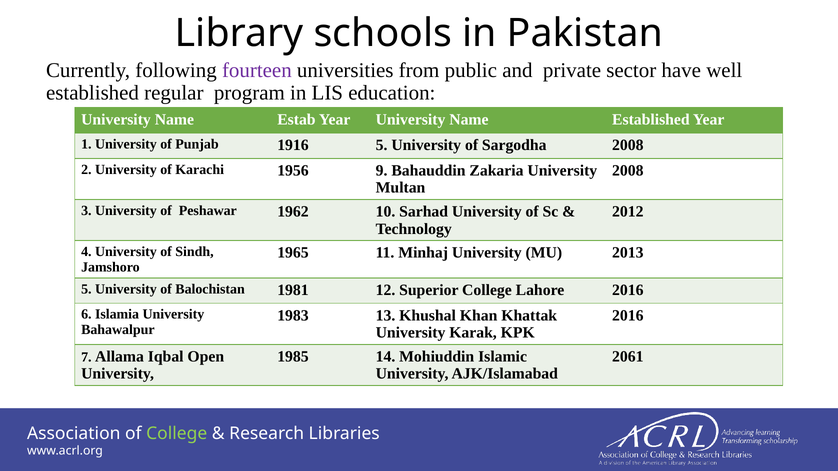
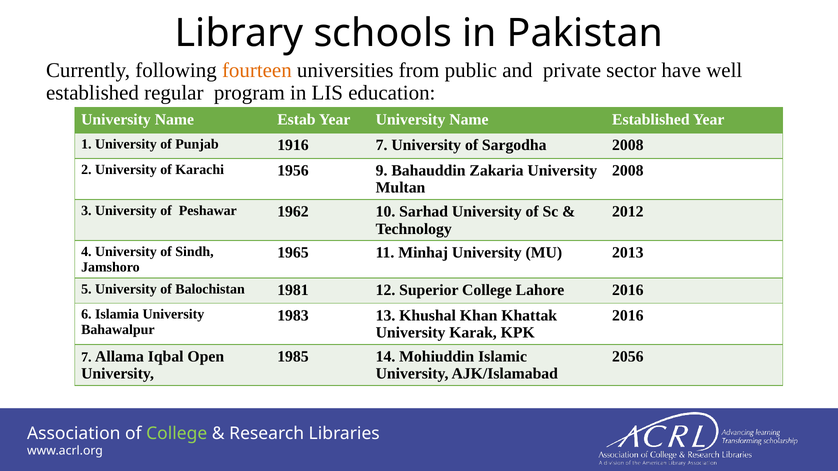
fourteen colour: purple -> orange (257, 70)
1916 5: 5 -> 7 (382, 145)
2061: 2061 -> 2056 (628, 357)
